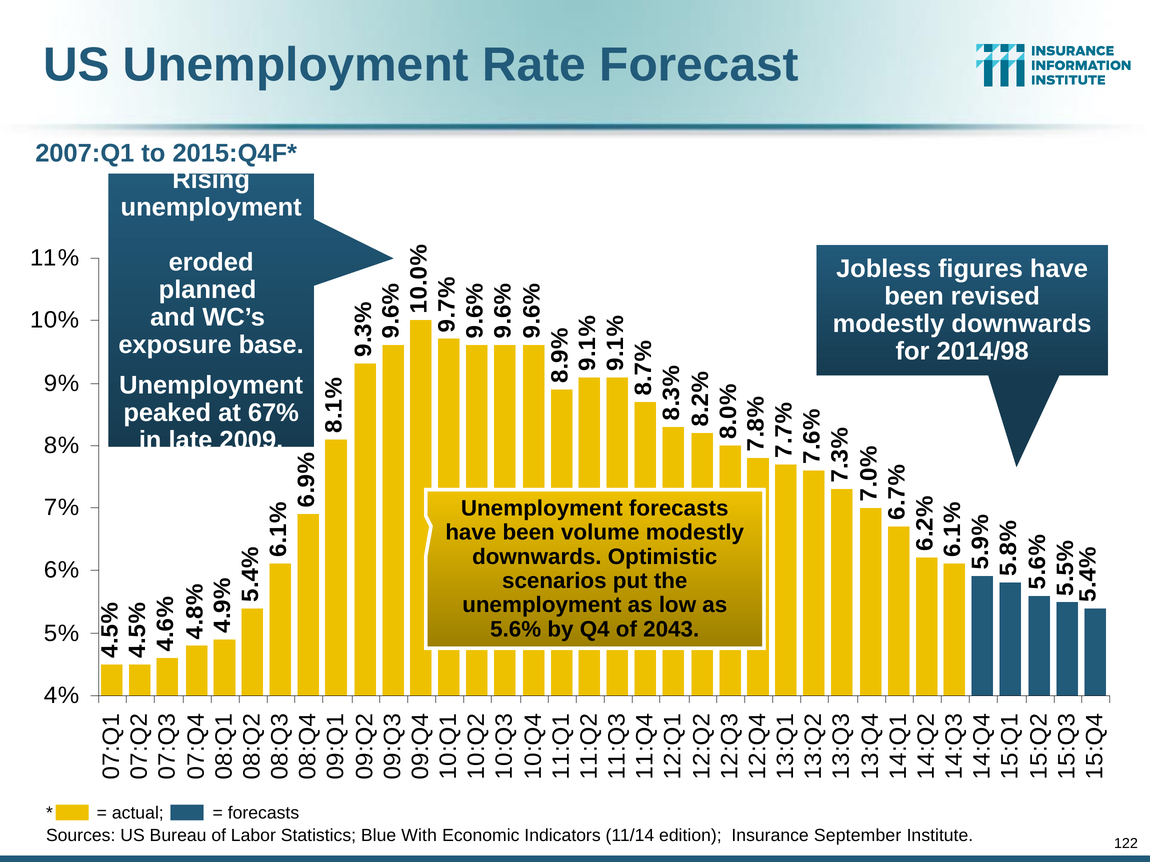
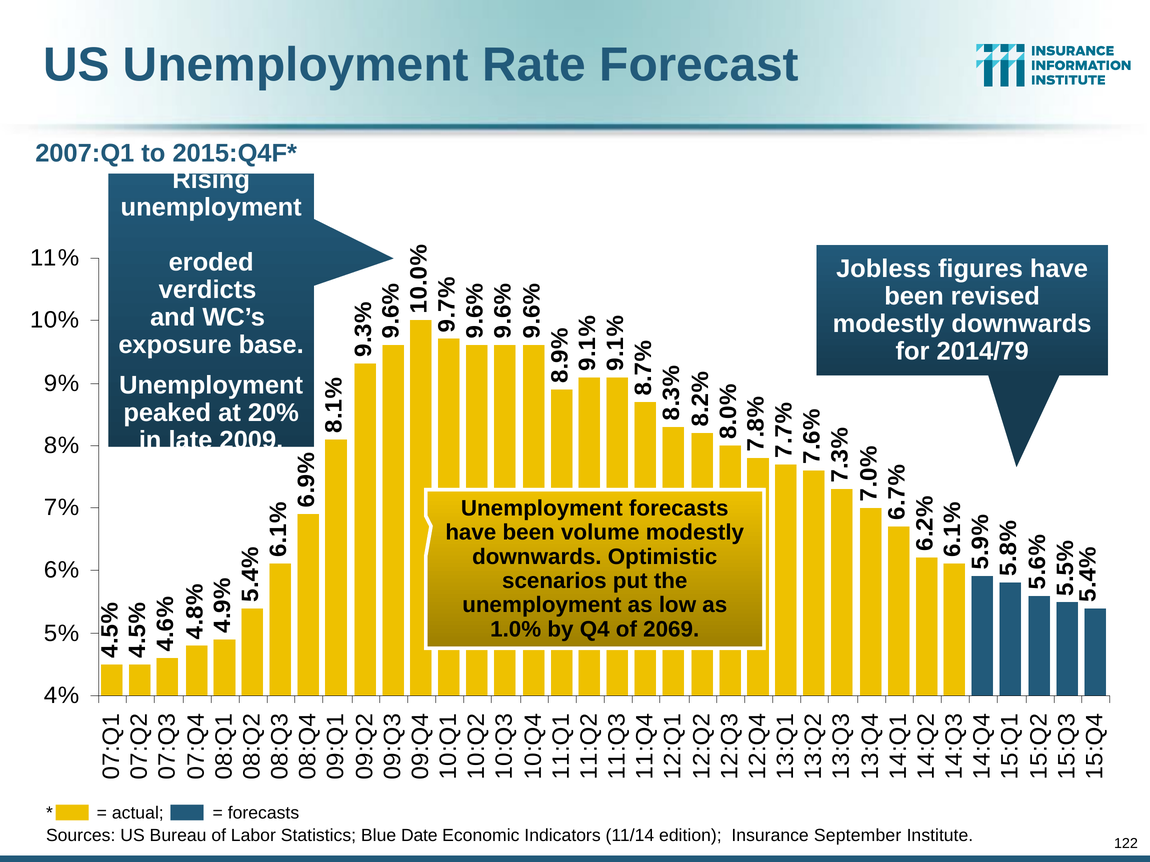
planned: planned -> verdicts (208, 290)
2014/98: 2014/98 -> 2014/79 (983, 352)
67%: 67% -> 20% (273, 413)
5.6%: 5.6% -> 1.0% (516, 630)
2043: 2043 -> 2069 (671, 630)
With: With -> Date (419, 836)
